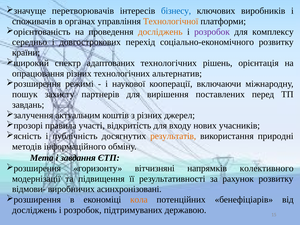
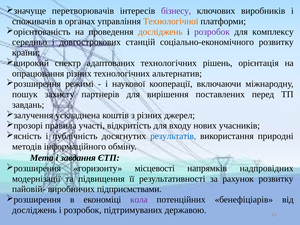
бізнесу colour: blue -> purple (176, 11)
перехід: перехід -> станцій (140, 42)
актуальним: актуальним -> ускладнена (78, 115)
результатів colour: orange -> blue (173, 136)
вітчизняні: вітчизняні -> місцевості (155, 168)
колективного: колективного -> надпровідних (267, 168)
відмови-: відмови- -> пайовій- (29, 189)
асинхронізовані: асинхронізовані -> підприємствами (129, 189)
кола colour: orange -> purple (139, 200)
